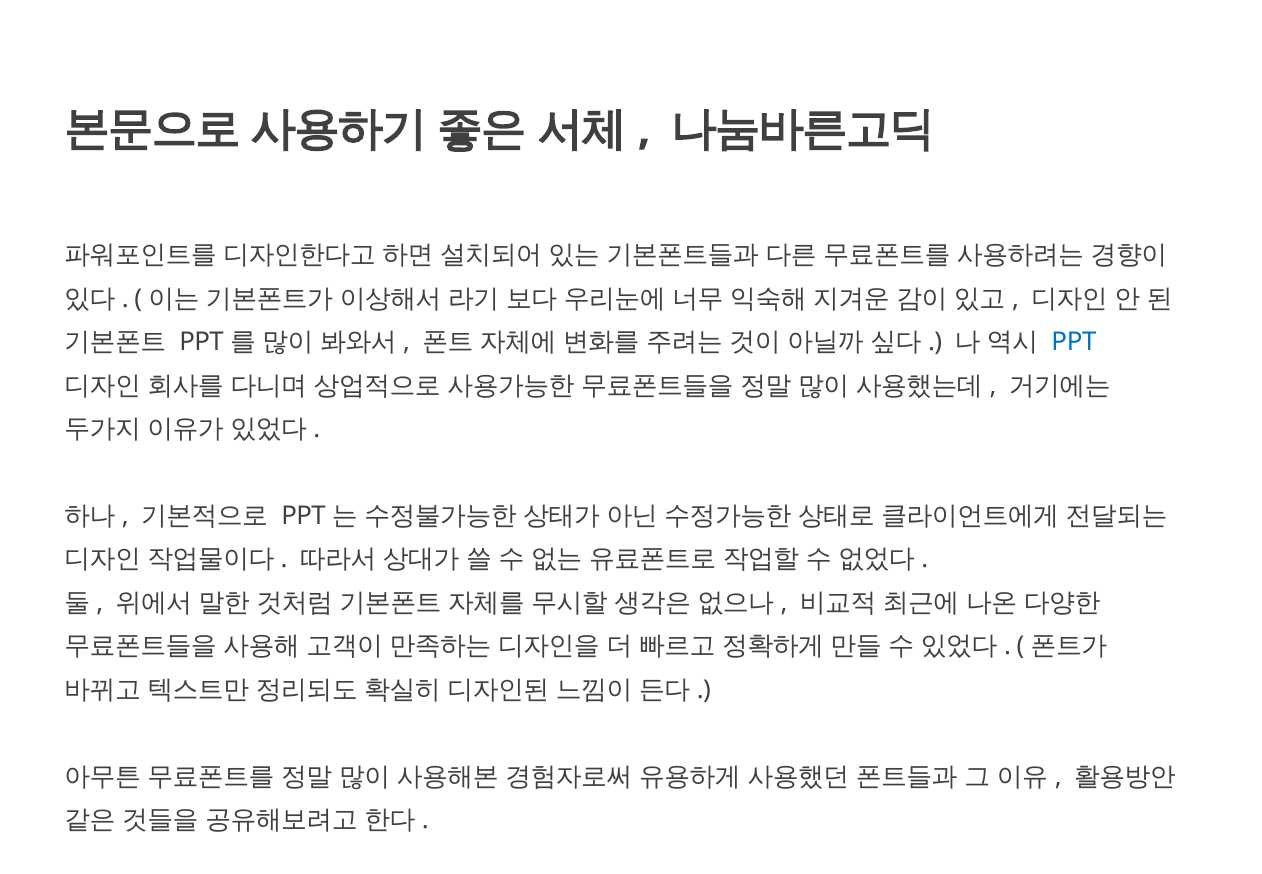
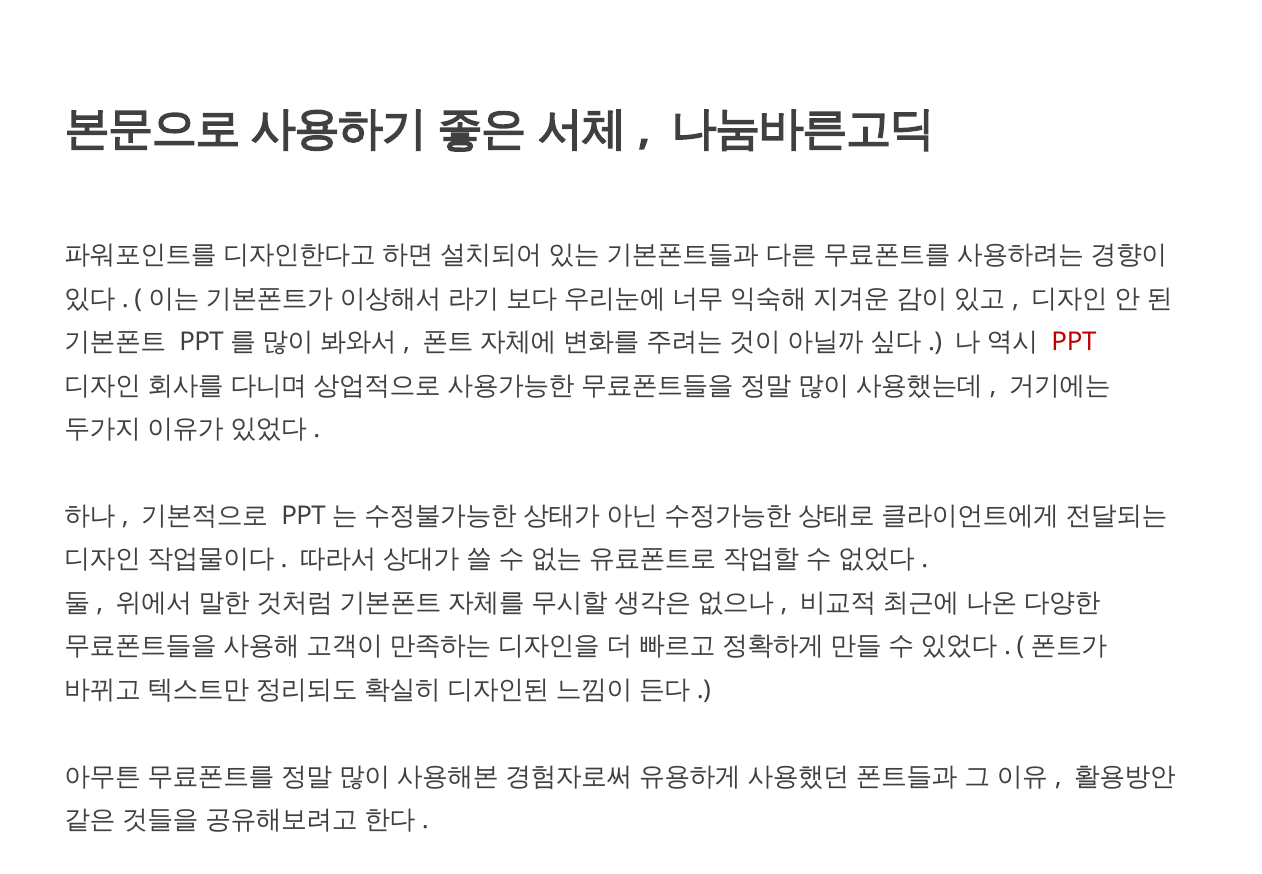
PPT colour: blue -> red (1074, 342)
